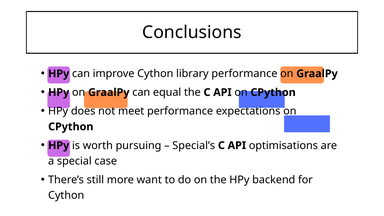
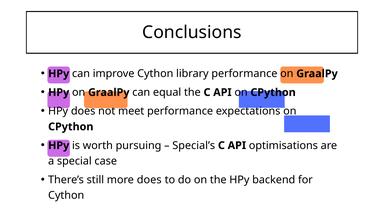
more want: want -> does (149, 180)
